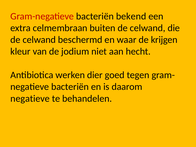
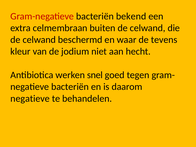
krijgen: krijgen -> tevens (164, 40)
dier: dier -> snel (95, 75)
